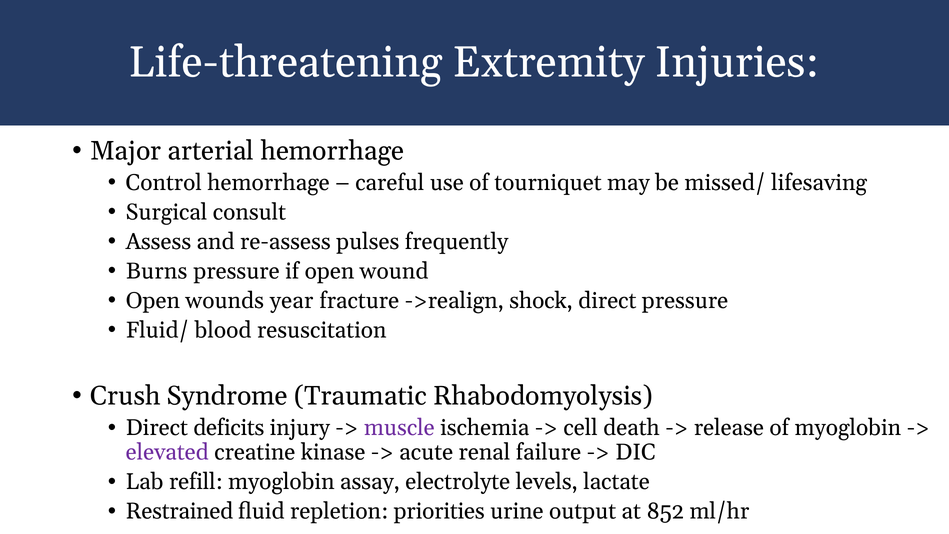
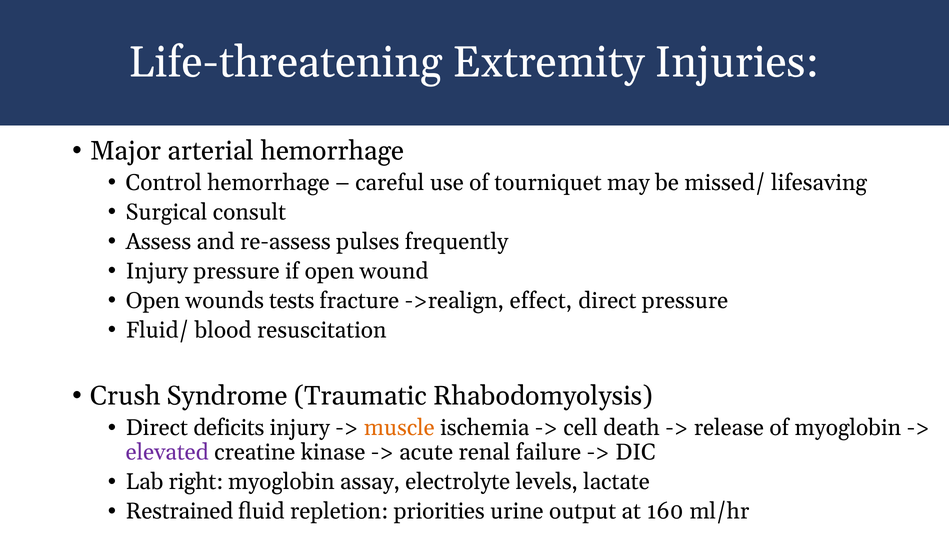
Burns: Burns -> Injury (157, 271)
year: year -> tests (292, 300)
shock: shock -> effect (541, 300)
muscle colour: purple -> orange (399, 428)
refill: refill -> right (196, 482)
852: 852 -> 160 (665, 511)
